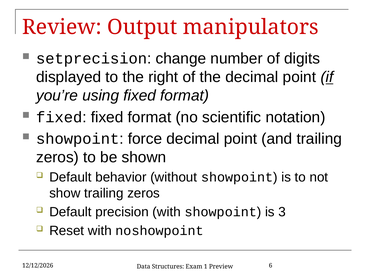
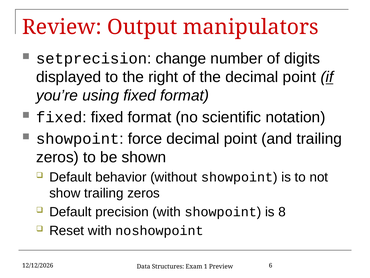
3: 3 -> 8 (282, 212)
